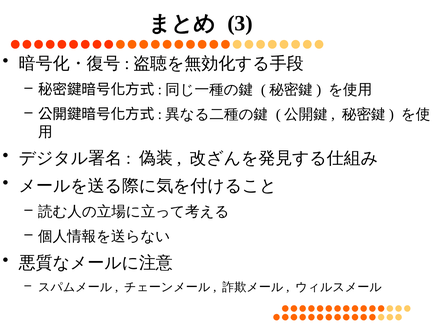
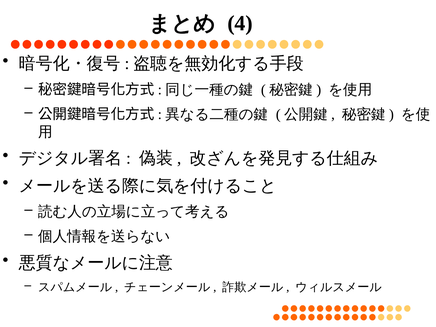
3: 3 -> 4 (240, 23)
